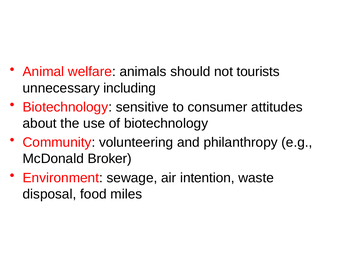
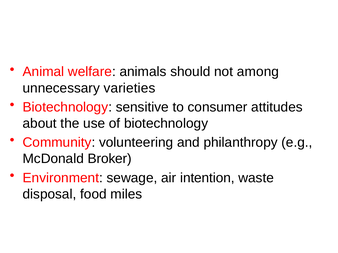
tourists: tourists -> among (258, 72)
including: including -> varieties (129, 88)
